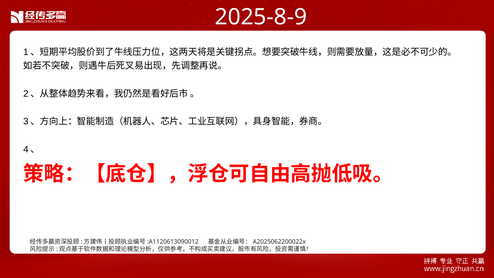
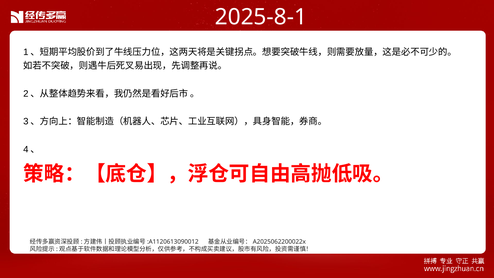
2025-8-9: 2025-8-9 -> 2025-8-1 (261, 17)
